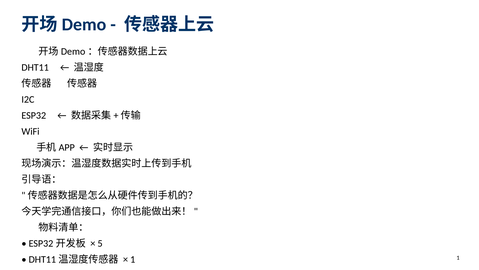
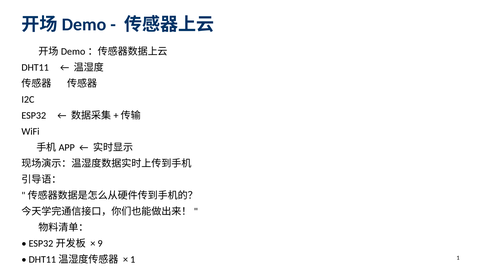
5: 5 -> 9 (100, 243)
